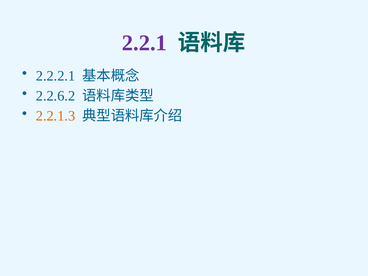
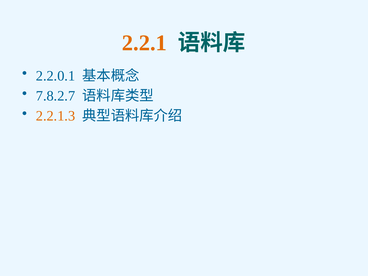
2.2.1 colour: purple -> orange (144, 43)
2.2.2.1: 2.2.2.1 -> 2.2.0.1 (56, 76)
2.2.6.2: 2.2.6.2 -> 7.8.2.7 (56, 96)
